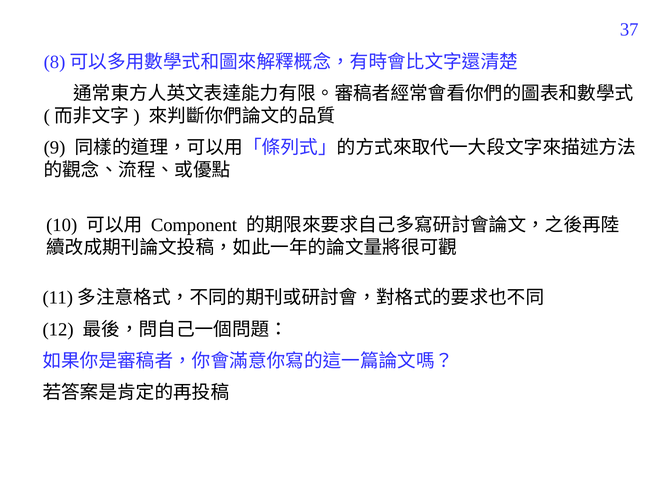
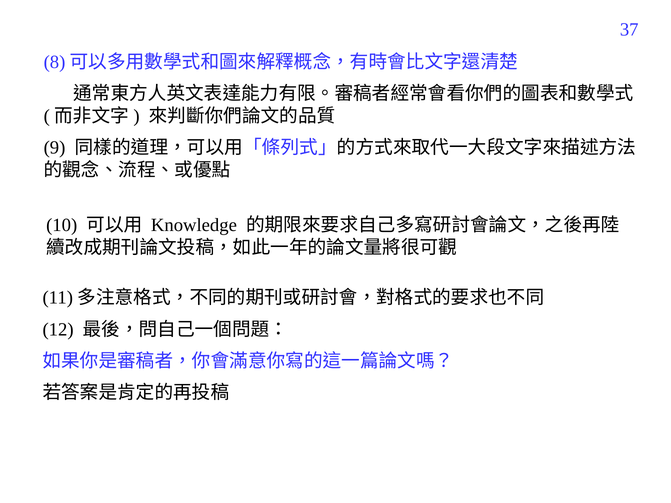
Component: Component -> Knowledge (194, 225)
